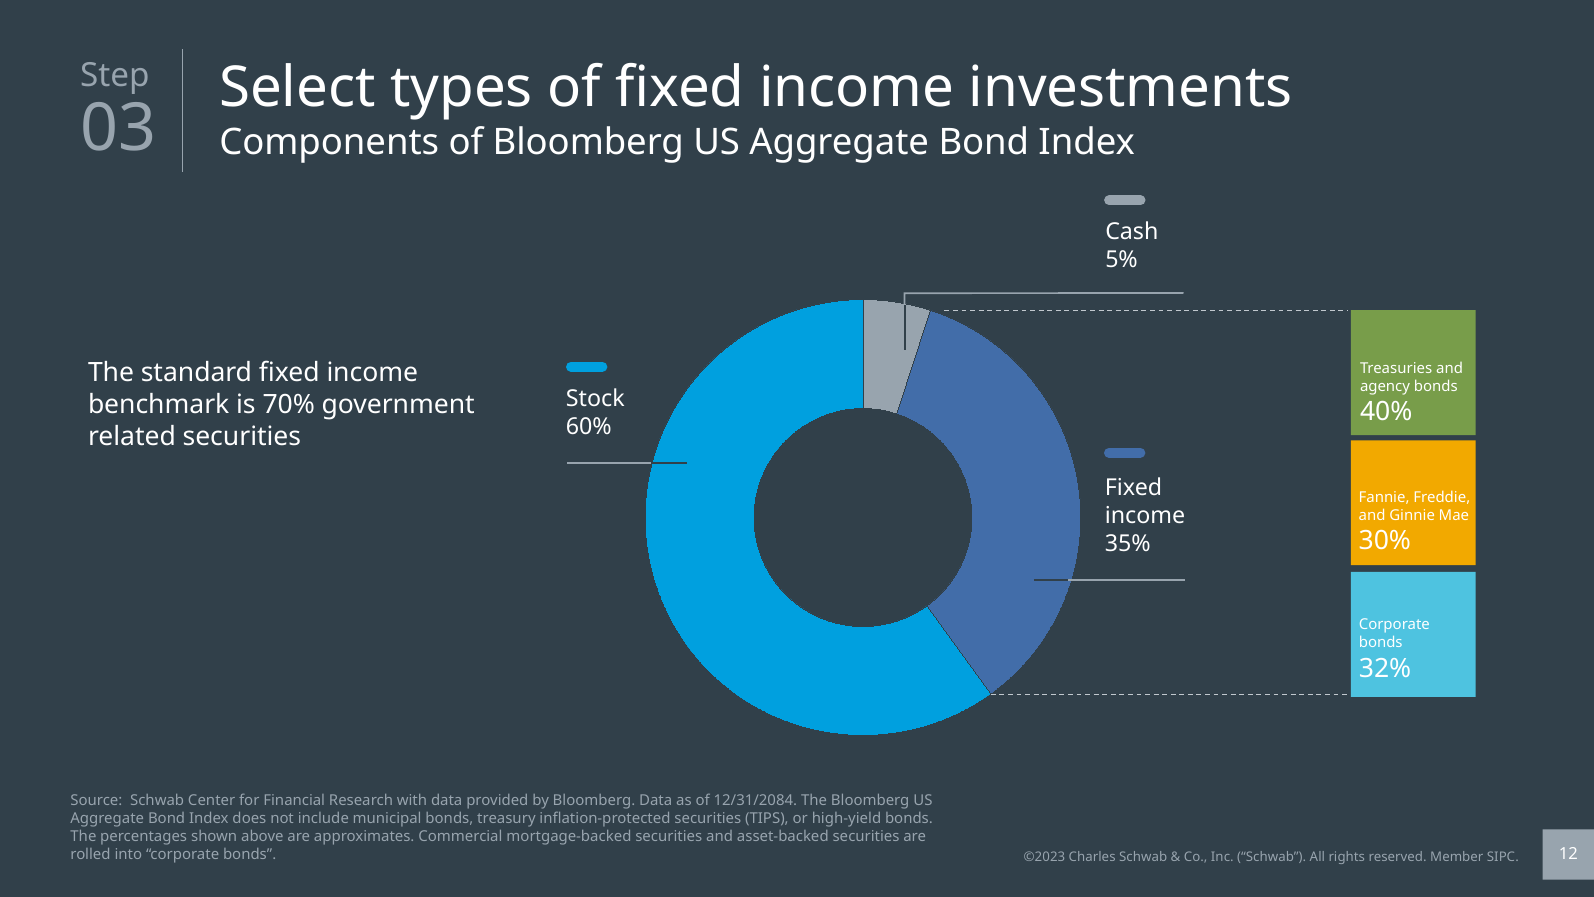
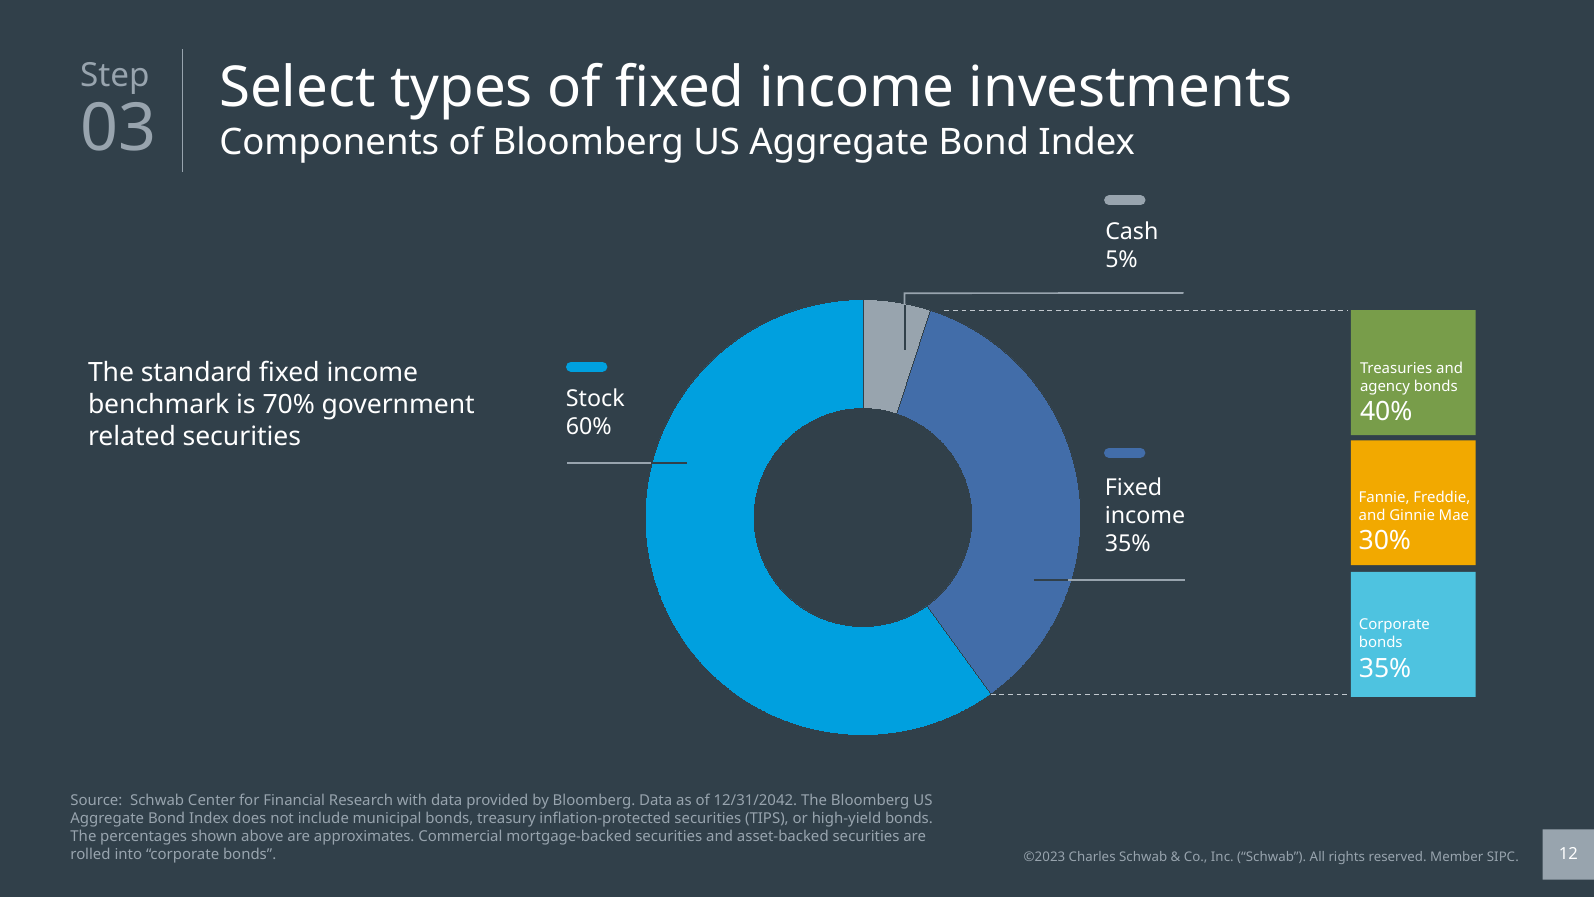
32%: 32% -> 35% (1385, 668)
12/31/2084: 12/31/2084 -> 12/31/2042 (755, 800)
